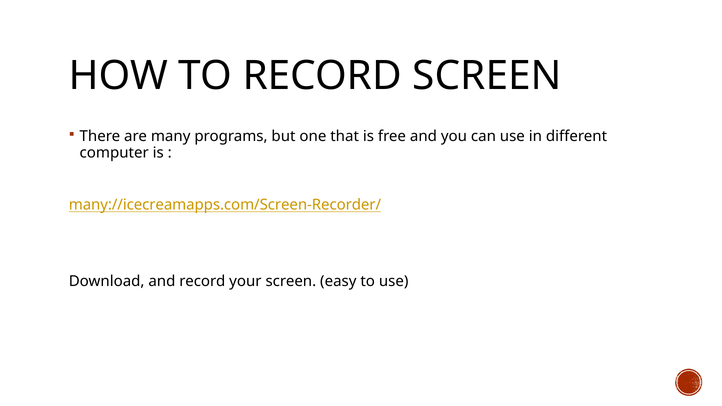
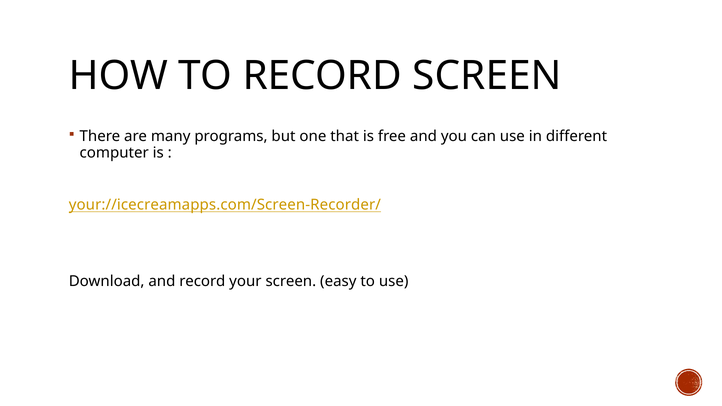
many://icecreamapps.com/Screen-Recorder/: many://icecreamapps.com/Screen-Recorder/ -> your://icecreamapps.com/Screen-Recorder/ (225, 205)
